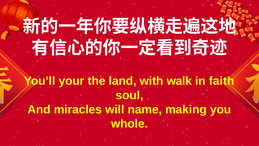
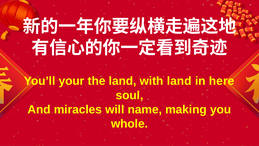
with walk: walk -> land (179, 81)
faith: faith -> here (222, 81)
